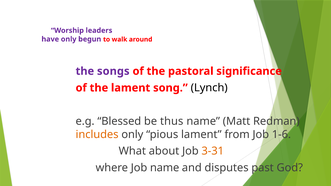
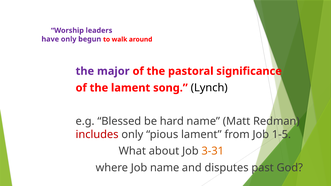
songs: songs -> major (113, 71)
thus: thus -> hard (172, 121)
includes colour: orange -> red (97, 135)
1-6: 1-6 -> 1-5 (281, 135)
